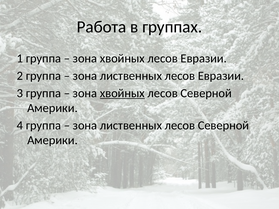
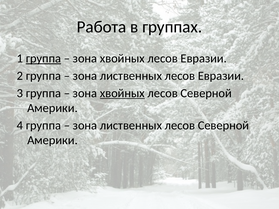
группа underline: none -> present (43, 59)
